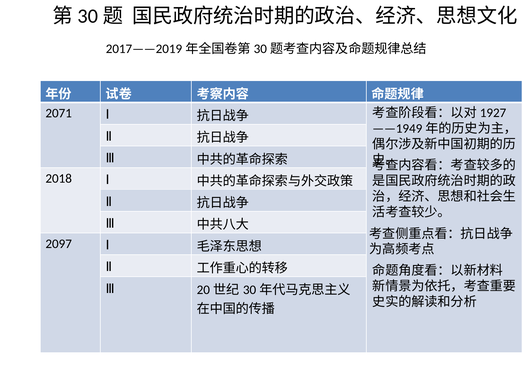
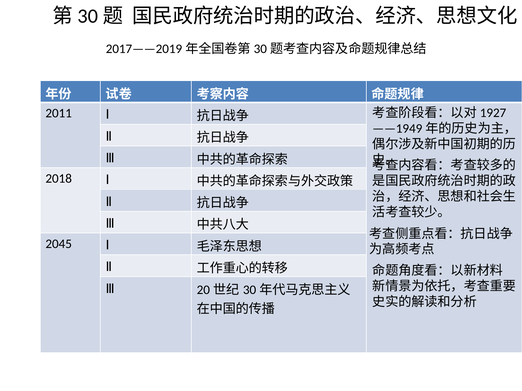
2071: 2071 -> 2011 (59, 113)
2097: 2097 -> 2045 (59, 244)
